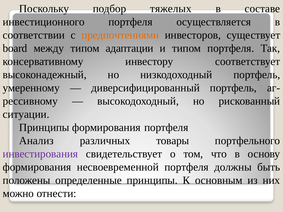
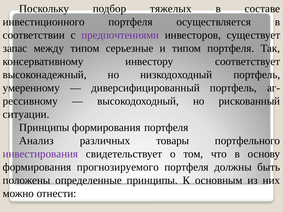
предпочтениями colour: orange -> purple (120, 35)
board: board -> запас (15, 48)
адаптации: адаптации -> серьезные (130, 48)
несвоевременной: несвоевременной -> прогнозируемого (118, 167)
